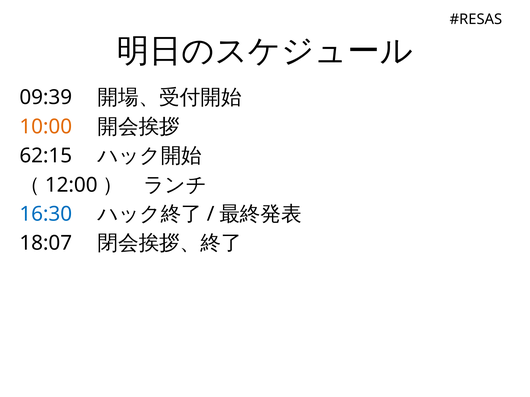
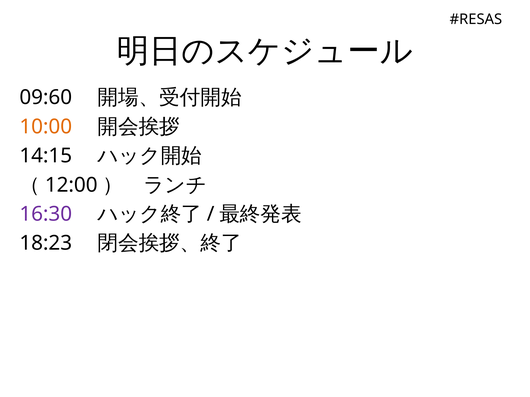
09:39: 09:39 -> 09:60 (46, 98)
62:15: 62:15 -> 14:15 (46, 156)
16:30 colour: blue -> purple (46, 214)
18:07: 18:07 -> 18:23 (46, 244)
